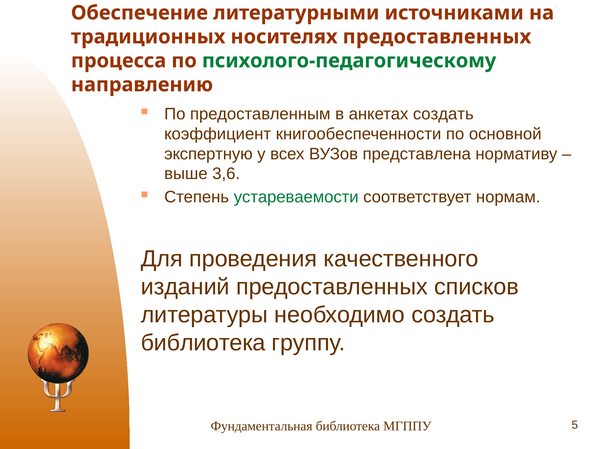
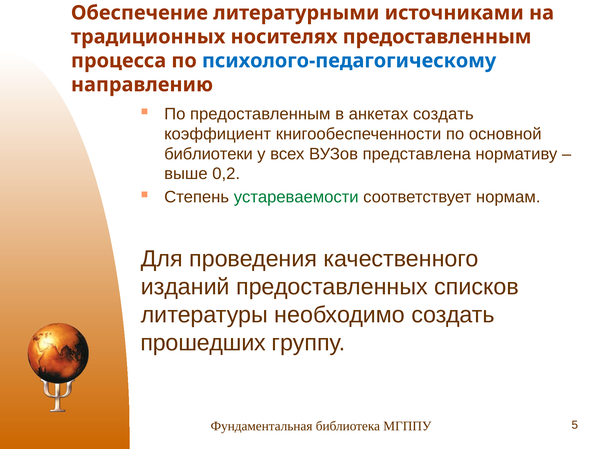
носителях предоставленных: предоставленных -> предоставленным (437, 37)
психолого-педагогическому colour: green -> blue (349, 61)
экспертную: экспертную -> библиотеки (208, 154)
3,6: 3,6 -> 0,2 (226, 174)
библиотека: библиотека -> прошедших (203, 343)
